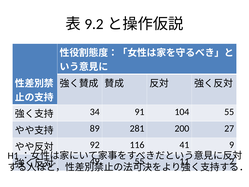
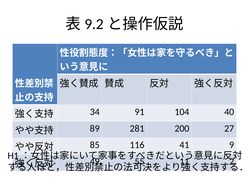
104 55: 55 -> 40 (229, 112)
92: 92 -> 85 (95, 145)
